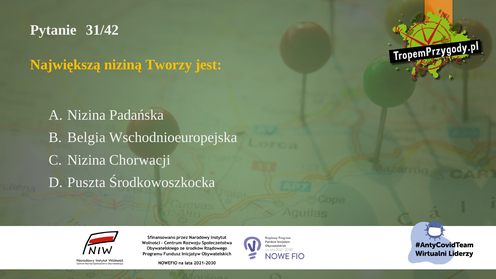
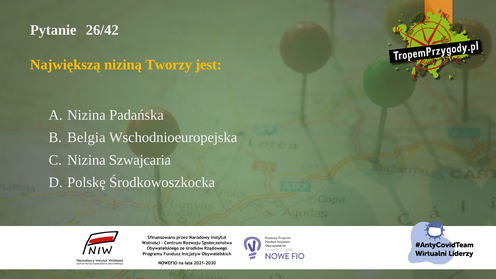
31/42: 31/42 -> 26/42 (102, 30)
Chorwacji: Chorwacji -> Szwajcaria (140, 160)
Puszta: Puszta -> Polskę (86, 183)
